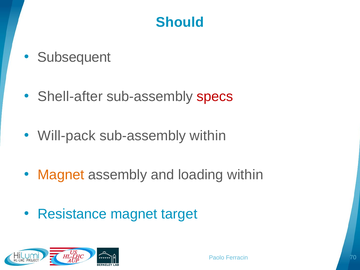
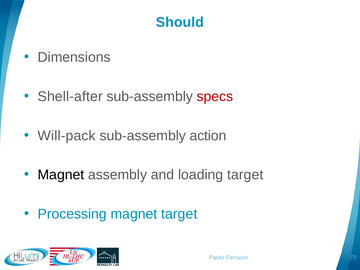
Subsequent: Subsequent -> Dimensions (74, 57)
sub-assembly within: within -> action (208, 136)
Magnet colour: orange -> black (61, 175)
loading within: within -> target (245, 175)
Resistance: Resistance -> Processing (72, 214)
